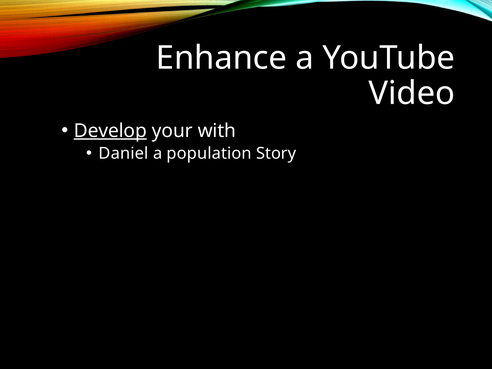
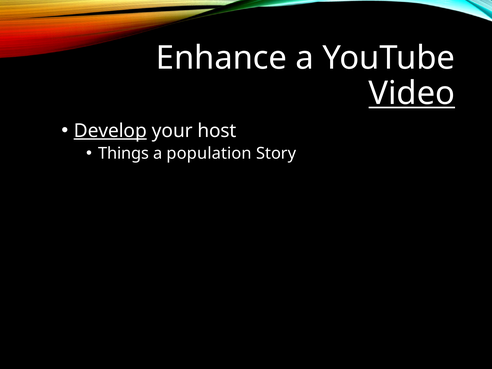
Video underline: none -> present (412, 93)
with: with -> host (217, 131)
Daniel: Daniel -> Things (124, 153)
